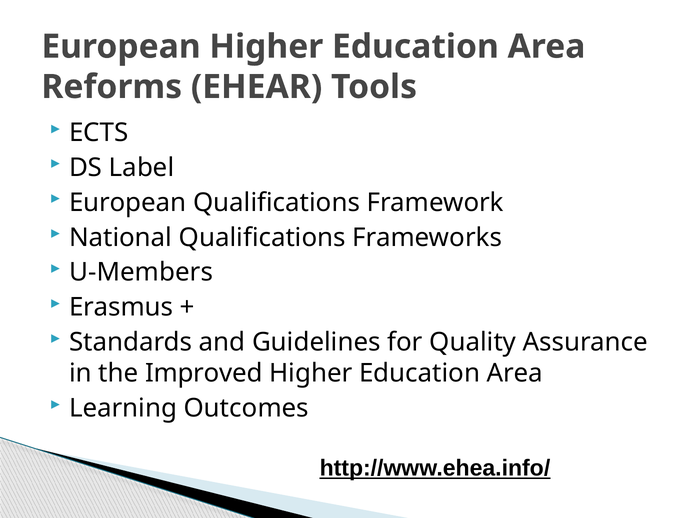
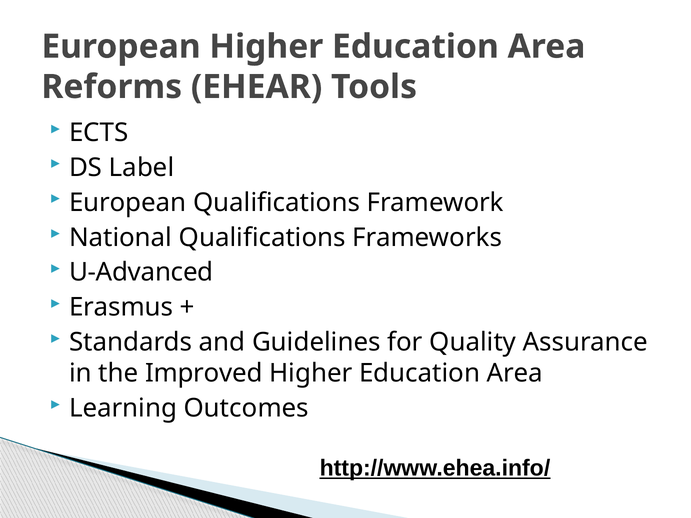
U-Members: U-Members -> U-Advanced (141, 273)
